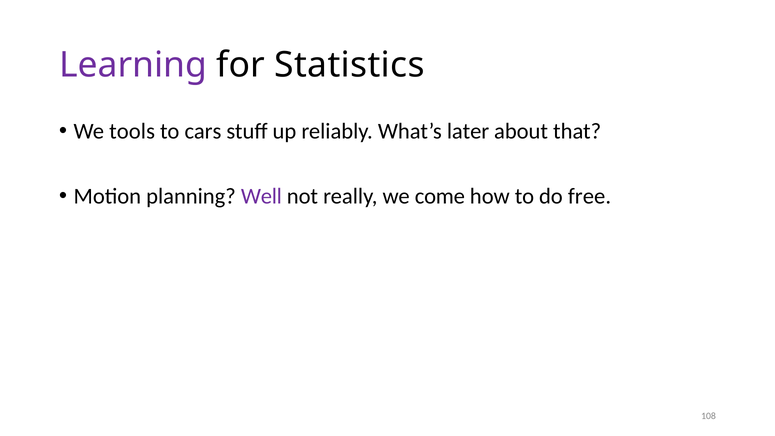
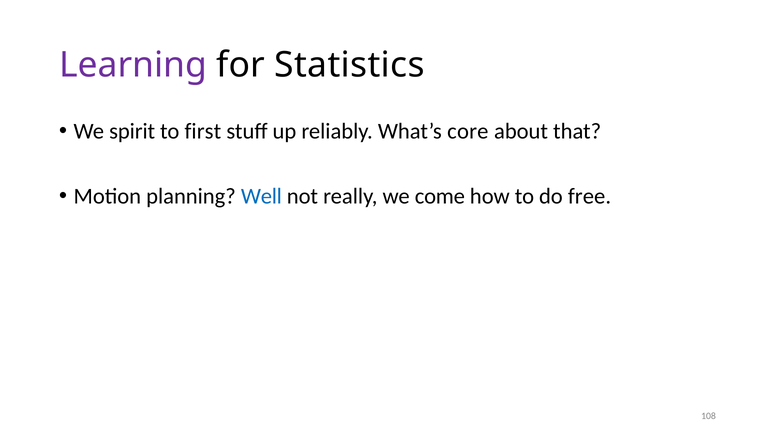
tools: tools -> spirit (132, 131)
cars: cars -> first (203, 131)
later: later -> core (468, 131)
Well colour: purple -> blue (261, 196)
